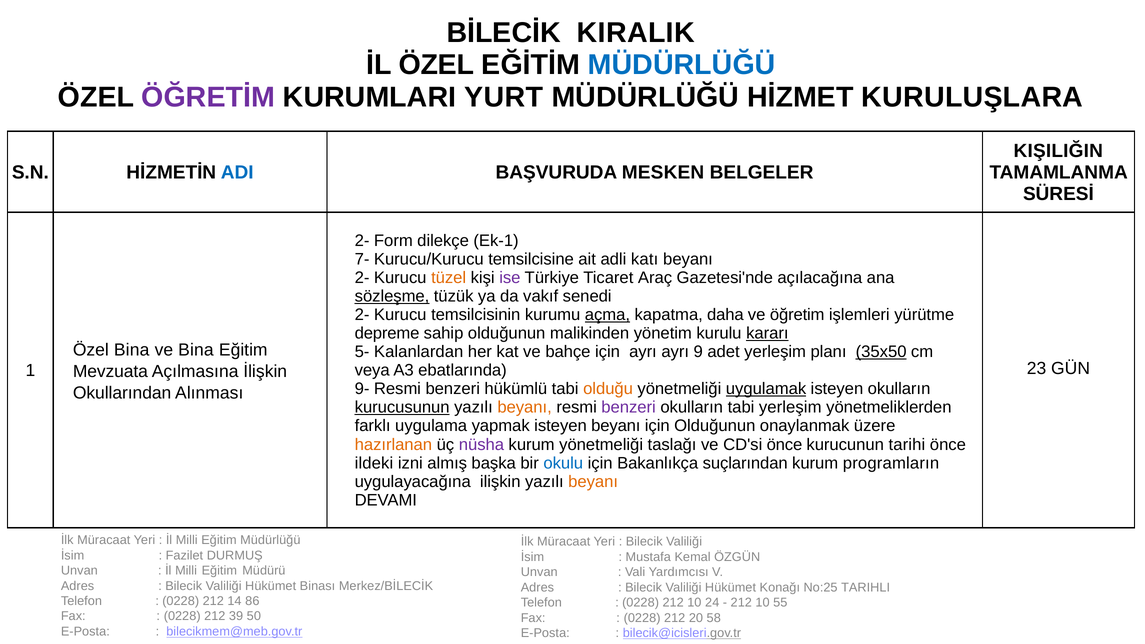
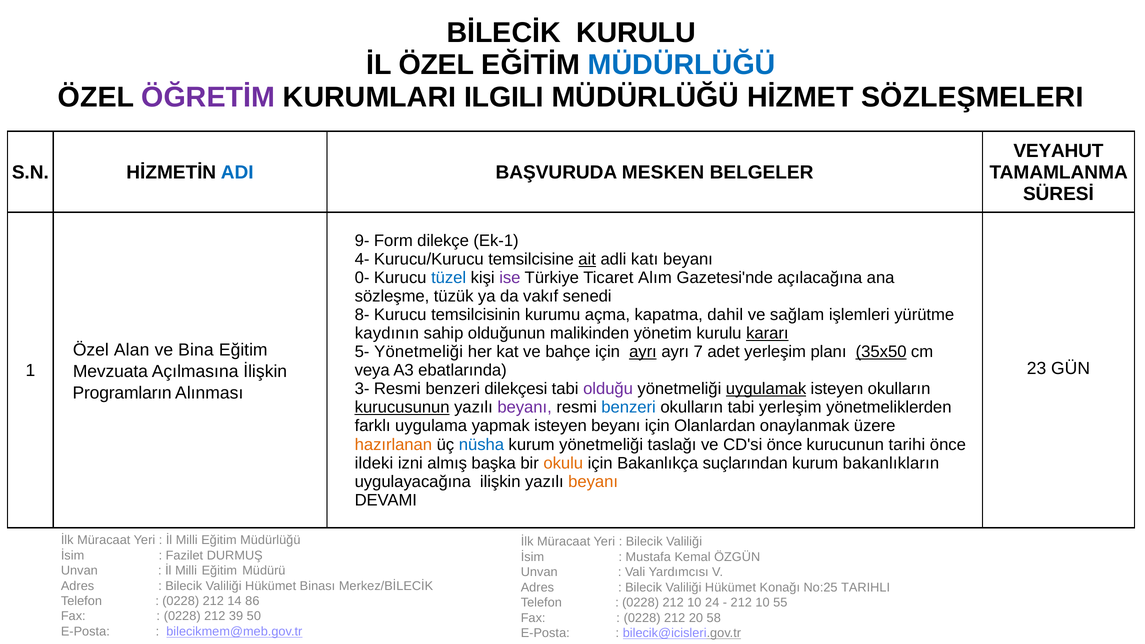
BİLECİK KIRALIK: KIRALIK -> KURULU (636, 33)
YURT: YURT -> ILGILI (504, 97)
KURULUŞLARA: KURULUŞLARA -> SÖZLEŞMELERI (972, 97)
KIŞILIĞIN: KIŞILIĞIN -> VEYAHUT (1058, 151)
2-: 2- -> 9- (362, 241)
7-: 7- -> 4- (362, 259)
ait underline: none -> present (587, 259)
2-: 2- -> 0- (362, 278)
tüzel colour: orange -> blue (449, 278)
Araç: Araç -> Alım (655, 278)
sözleşme underline: present -> none (392, 296)
2-: 2- -> 8- (362, 315)
açma underline: present -> none (607, 315)
daha: daha -> dahil (725, 315)
öğretim: öğretim -> sağlam (797, 315)
depreme: depreme -> kaydının (387, 333)
Özel Bina: Bina -> Alan (132, 350)
5- Kalanlardan: Kalanlardan -> Yönetmeliği (419, 352)
ayrı underline: none -> present (643, 352)
9: 9 -> 7 (698, 352)
9-: 9- -> 3- (362, 389)
hükümlü: hükümlü -> dilekçesi (516, 389)
olduğu colour: orange -> purple (608, 389)
Okullarından: Okullarından -> Programların (122, 393)
beyanı colour: orange -> purple (525, 408)
benzeri colour: purple -> blue (629, 408)
için Olduğunun: Olduğunun -> Olanlardan (715, 426)
nüsha colour: purple -> blue (481, 445)
okulu colour: blue -> orange (563, 463)
programların: programların -> bakanlıkların (891, 463)
